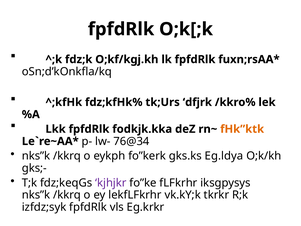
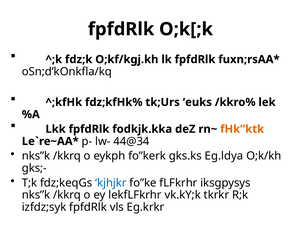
dfjrk: dfjrk -> euks (197, 102)
76@34: 76@34 -> 44@34 (131, 141)
kjhjkr colour: purple -> blue (111, 183)
